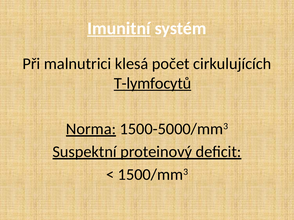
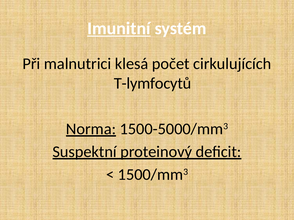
T-lymfocytů underline: present -> none (153, 83)
